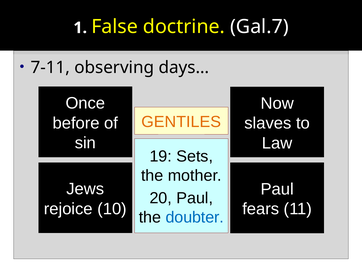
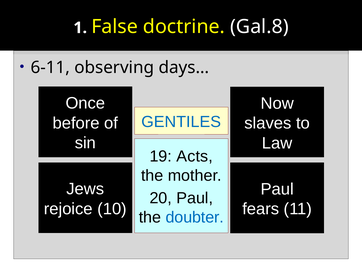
Gal.7: Gal.7 -> Gal.8 (259, 27)
7-11: 7-11 -> 6-11 (50, 68)
GENTILES colour: orange -> blue (181, 122)
Sets: Sets -> Acts (195, 157)
